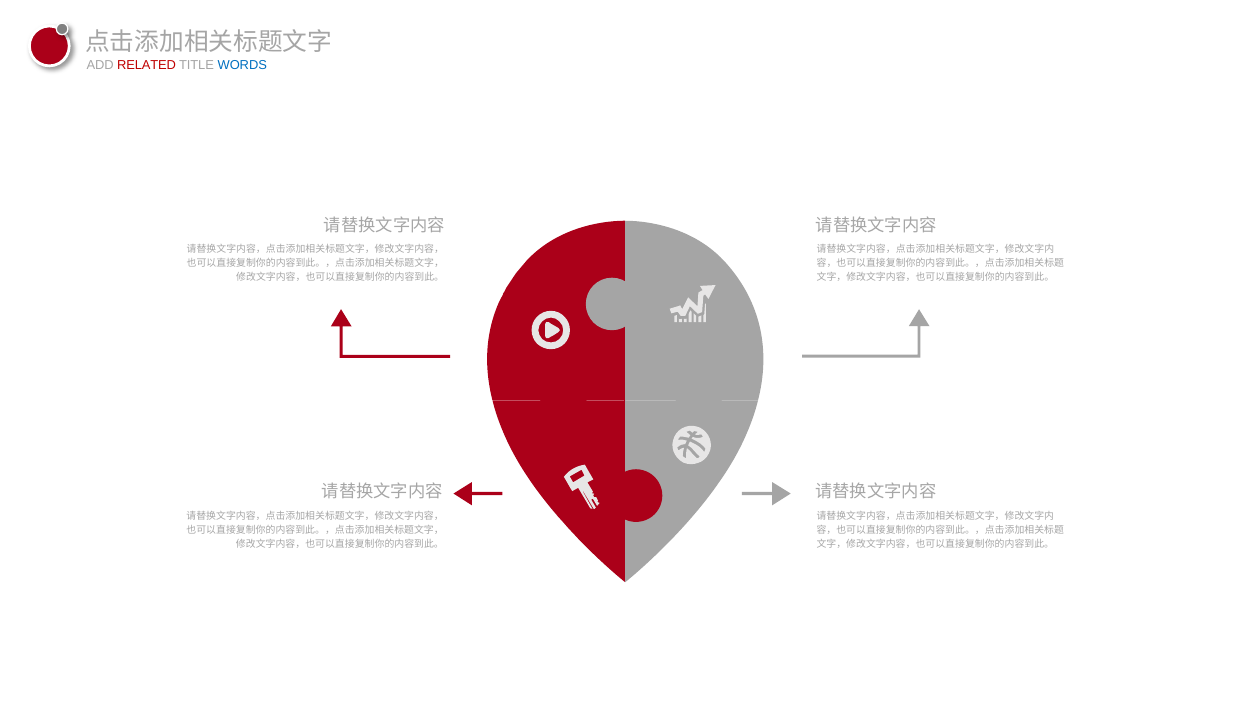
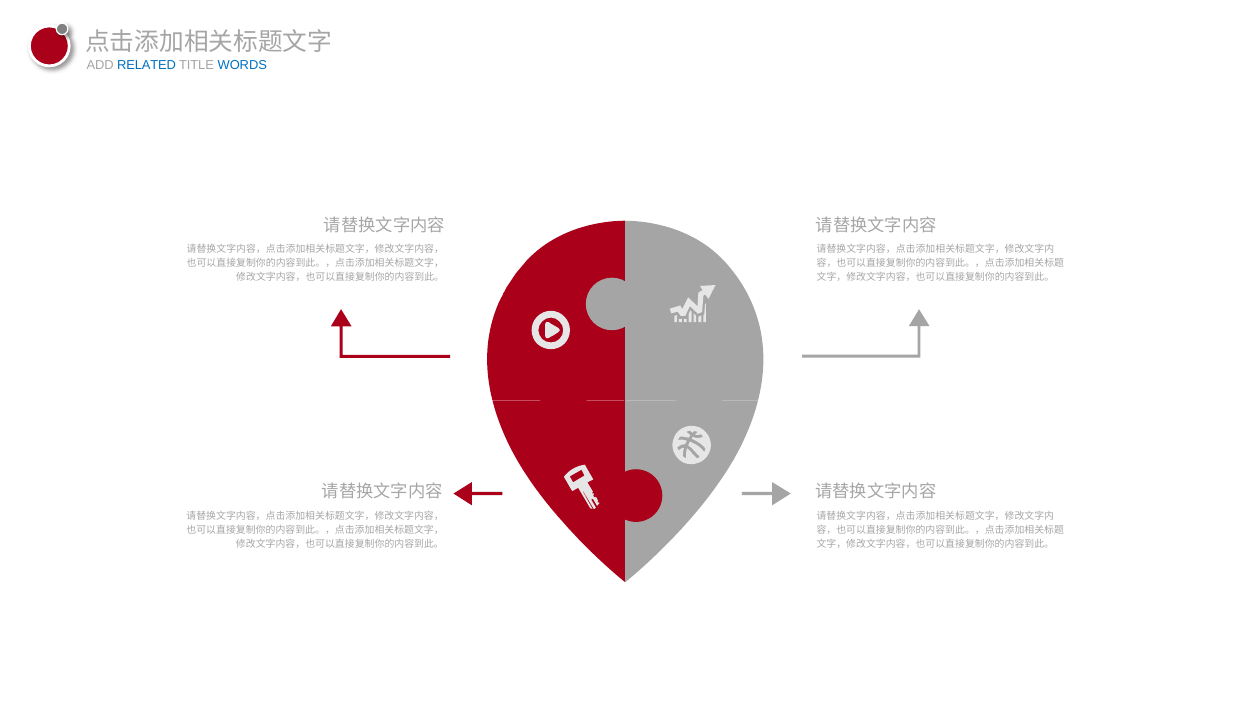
RELATED colour: red -> blue (146, 66)
